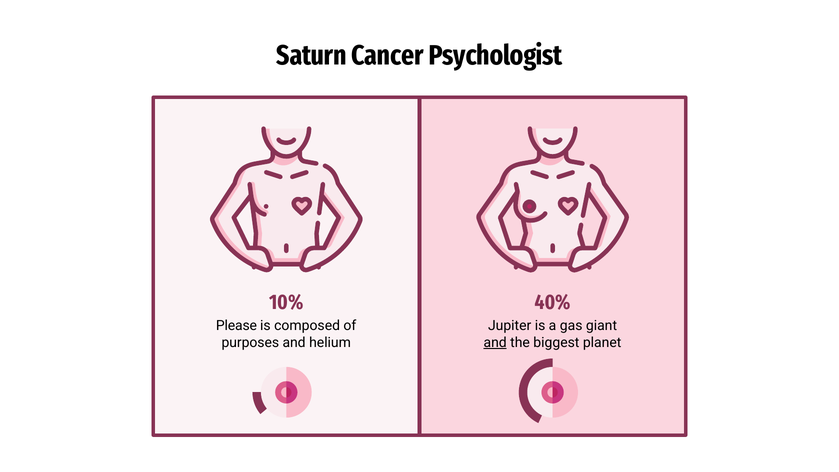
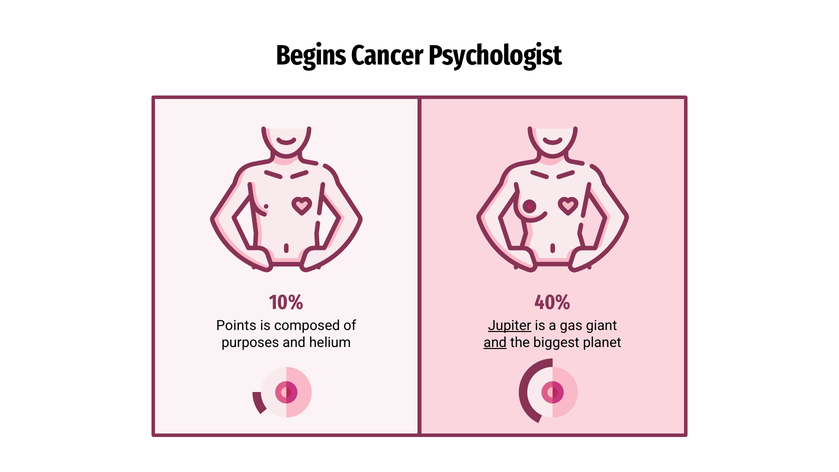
Saturn: Saturn -> Begins (311, 55)
Please: Please -> Points (236, 326)
Jupiter underline: none -> present (510, 326)
